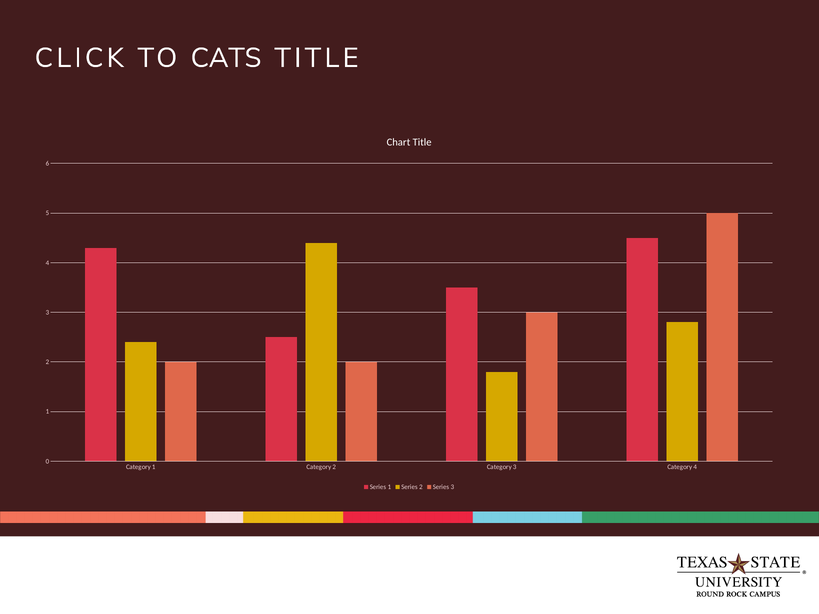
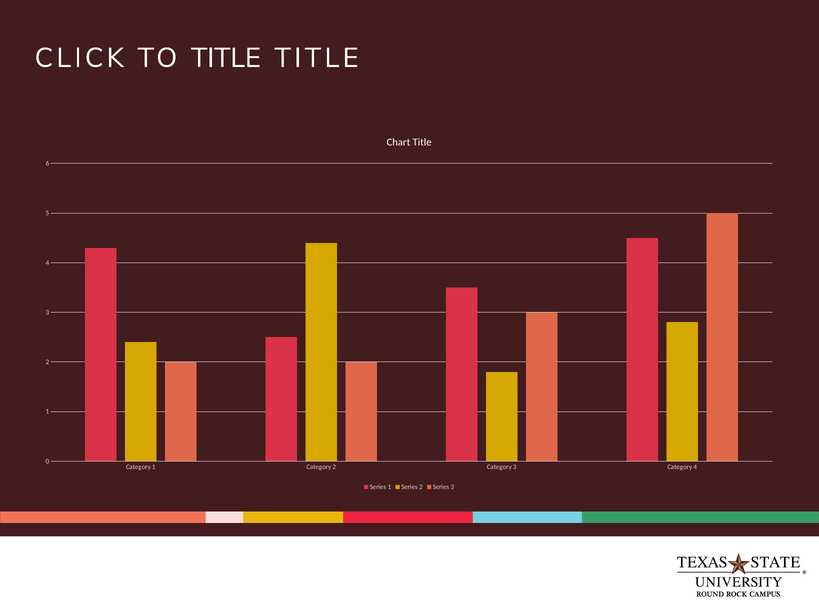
TO CATS: CATS -> TITLE (226, 58)
